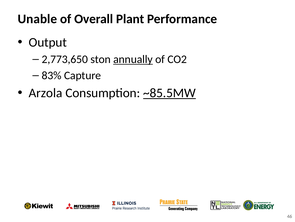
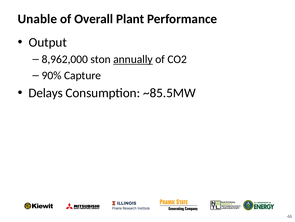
2,773,650: 2,773,650 -> 8,962,000 (65, 59)
83%: 83% -> 90% (52, 75)
Arzola: Arzola -> Delays (46, 93)
~85.5MW underline: present -> none (169, 93)
